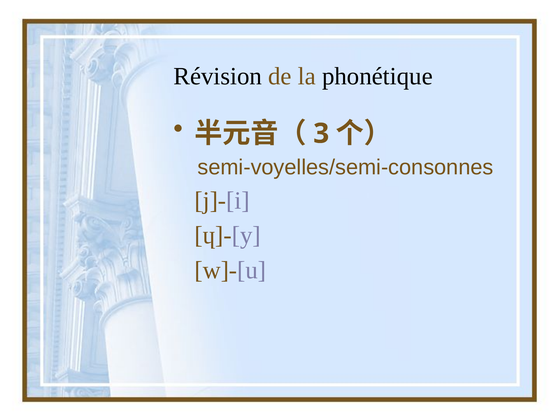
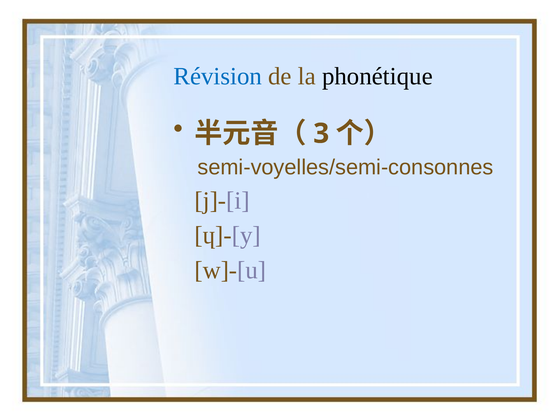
Révision colour: black -> blue (218, 76)
